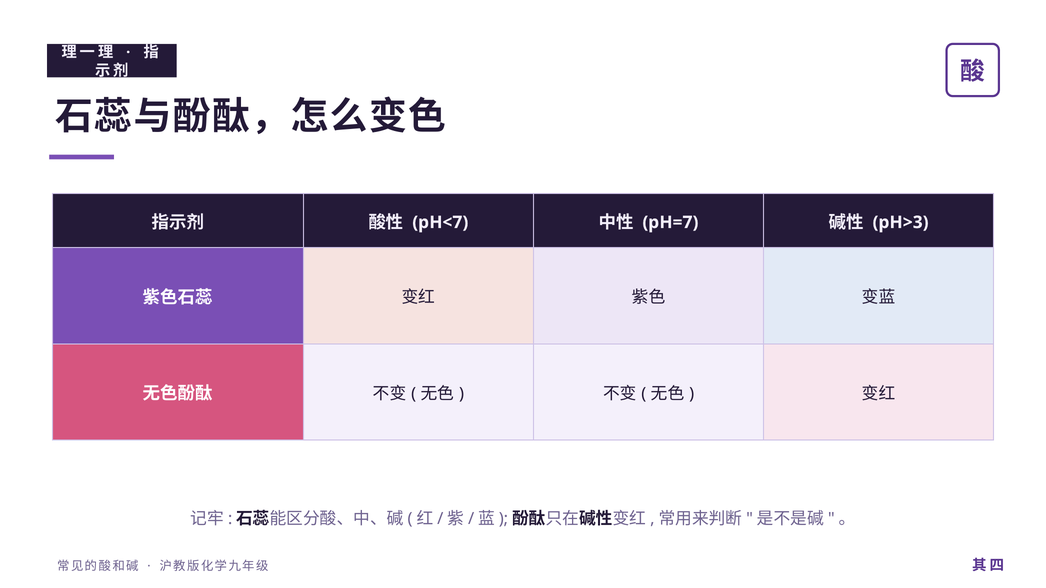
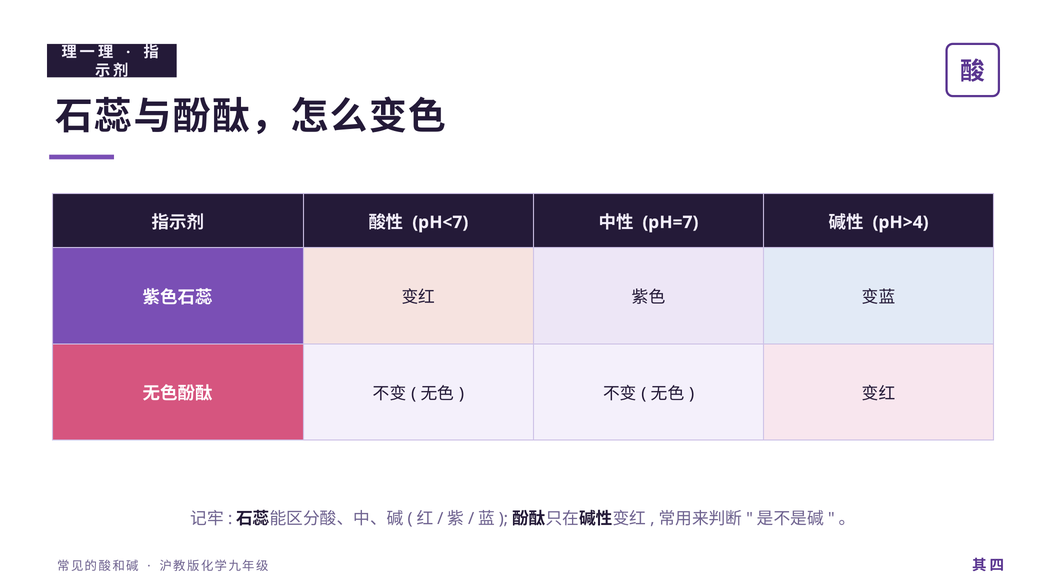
pH>3: pH>3 -> pH>4 (901, 223)
